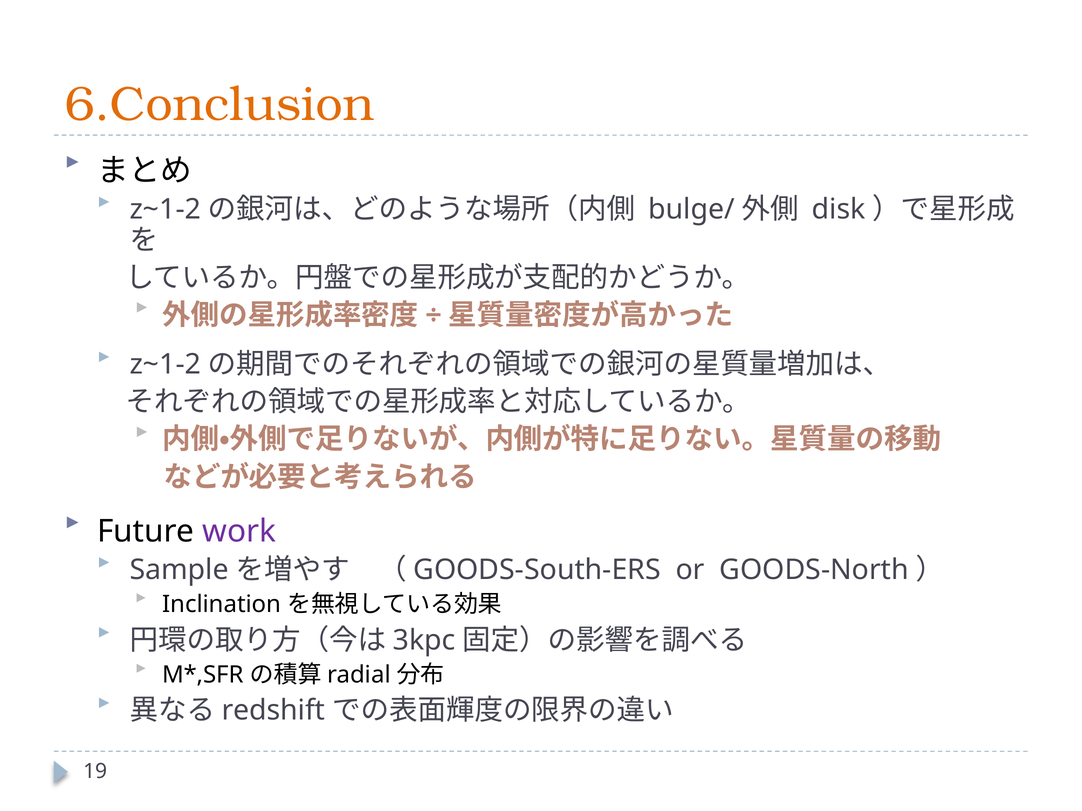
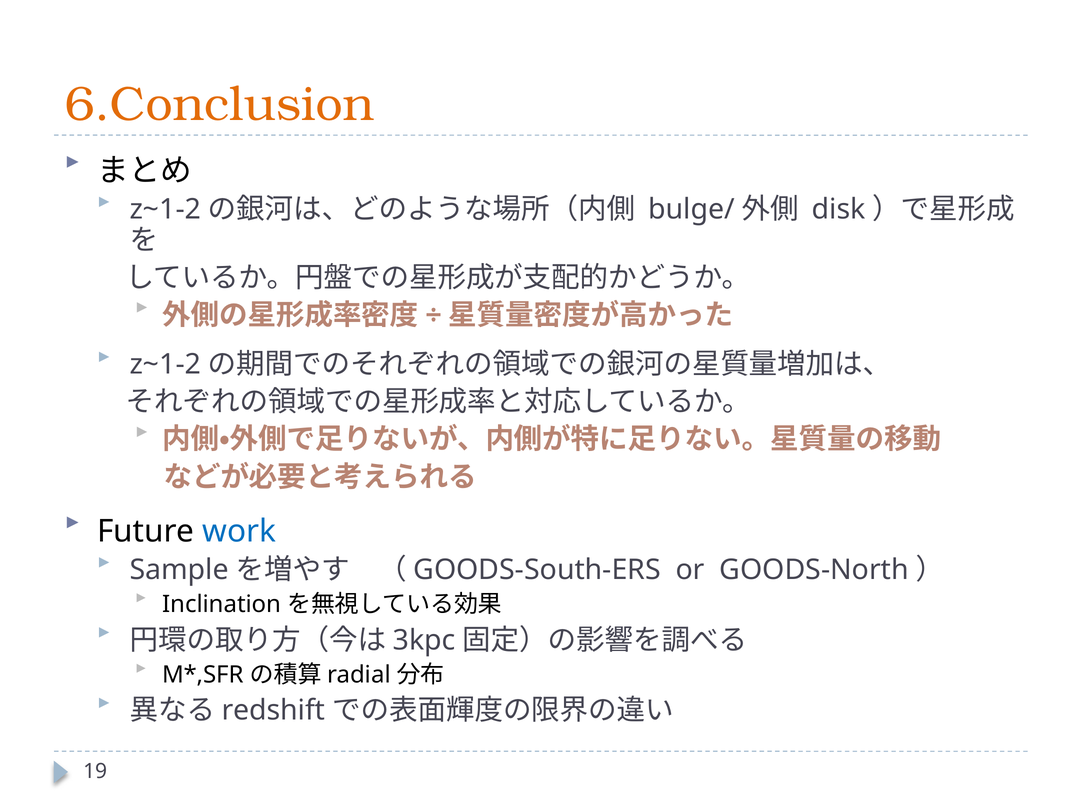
work colour: purple -> blue (239, 532)
